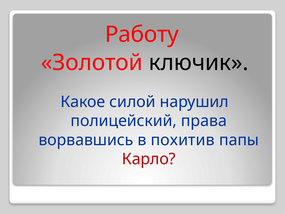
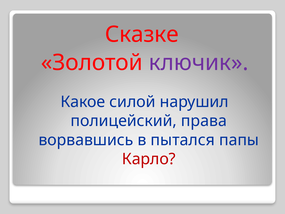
Работу: Работу -> Сказке (142, 34)
ключик colour: black -> purple (199, 63)
похитив: похитив -> пытался (183, 140)
